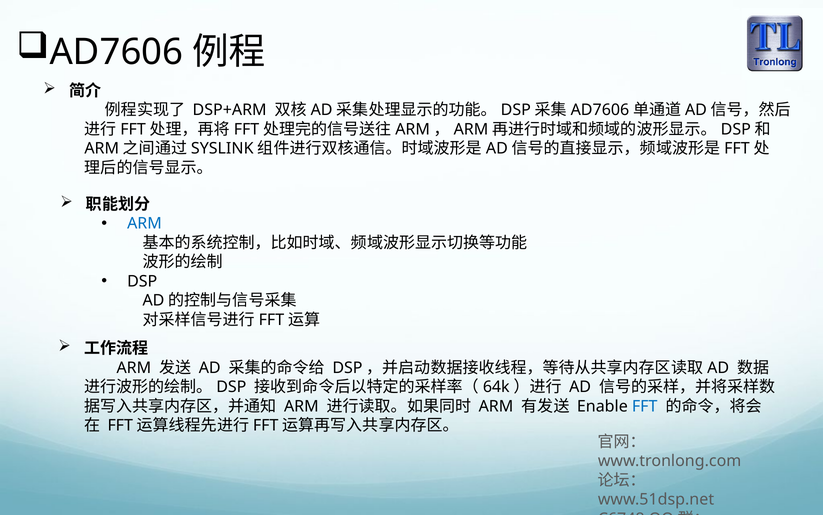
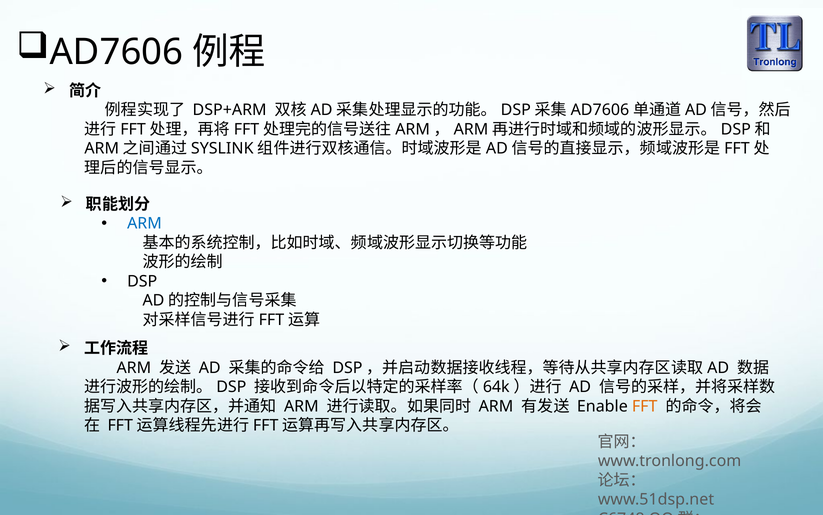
FFT colour: blue -> orange (645, 406)
